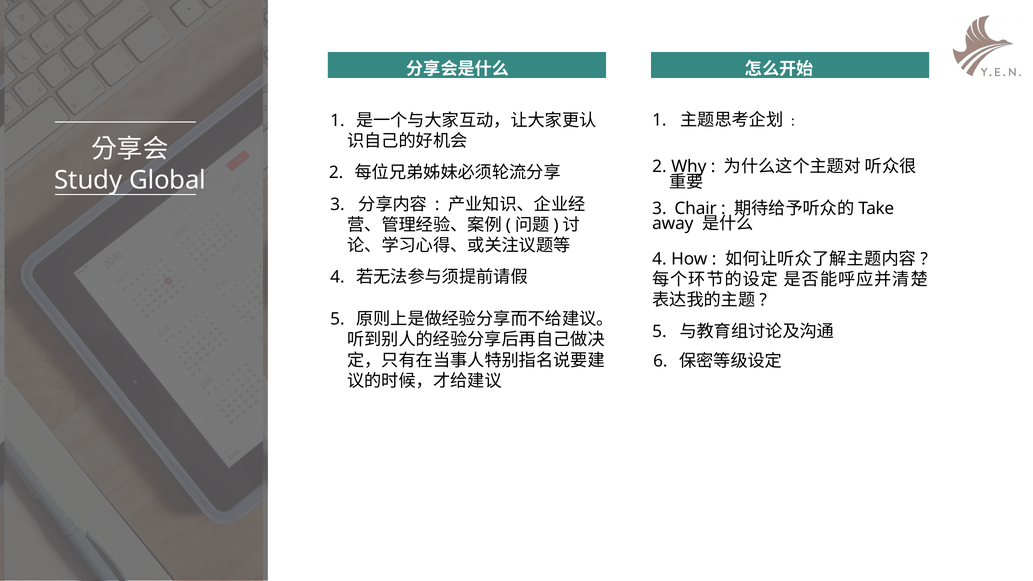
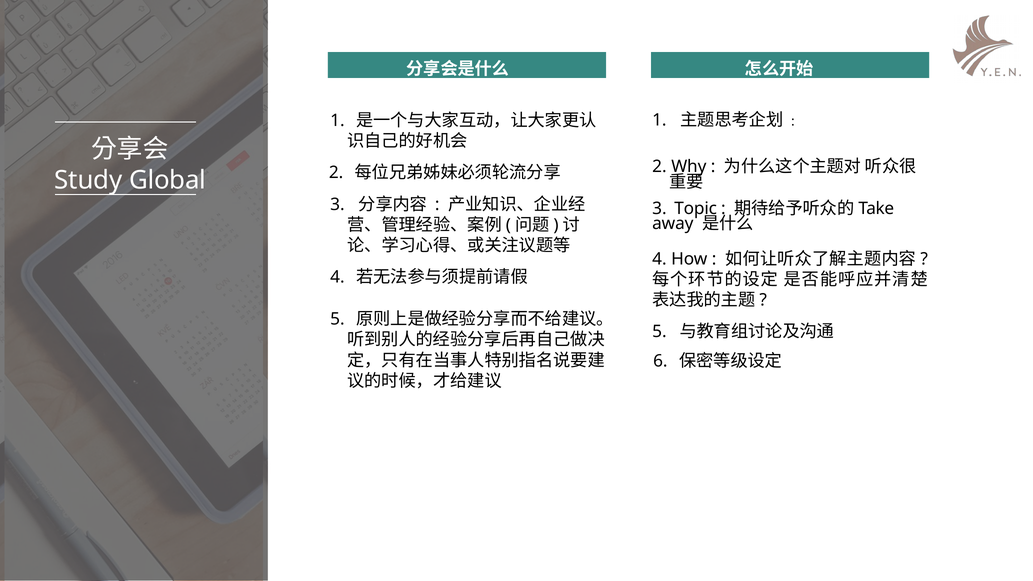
Chair: Chair -> Topic (696, 208)
